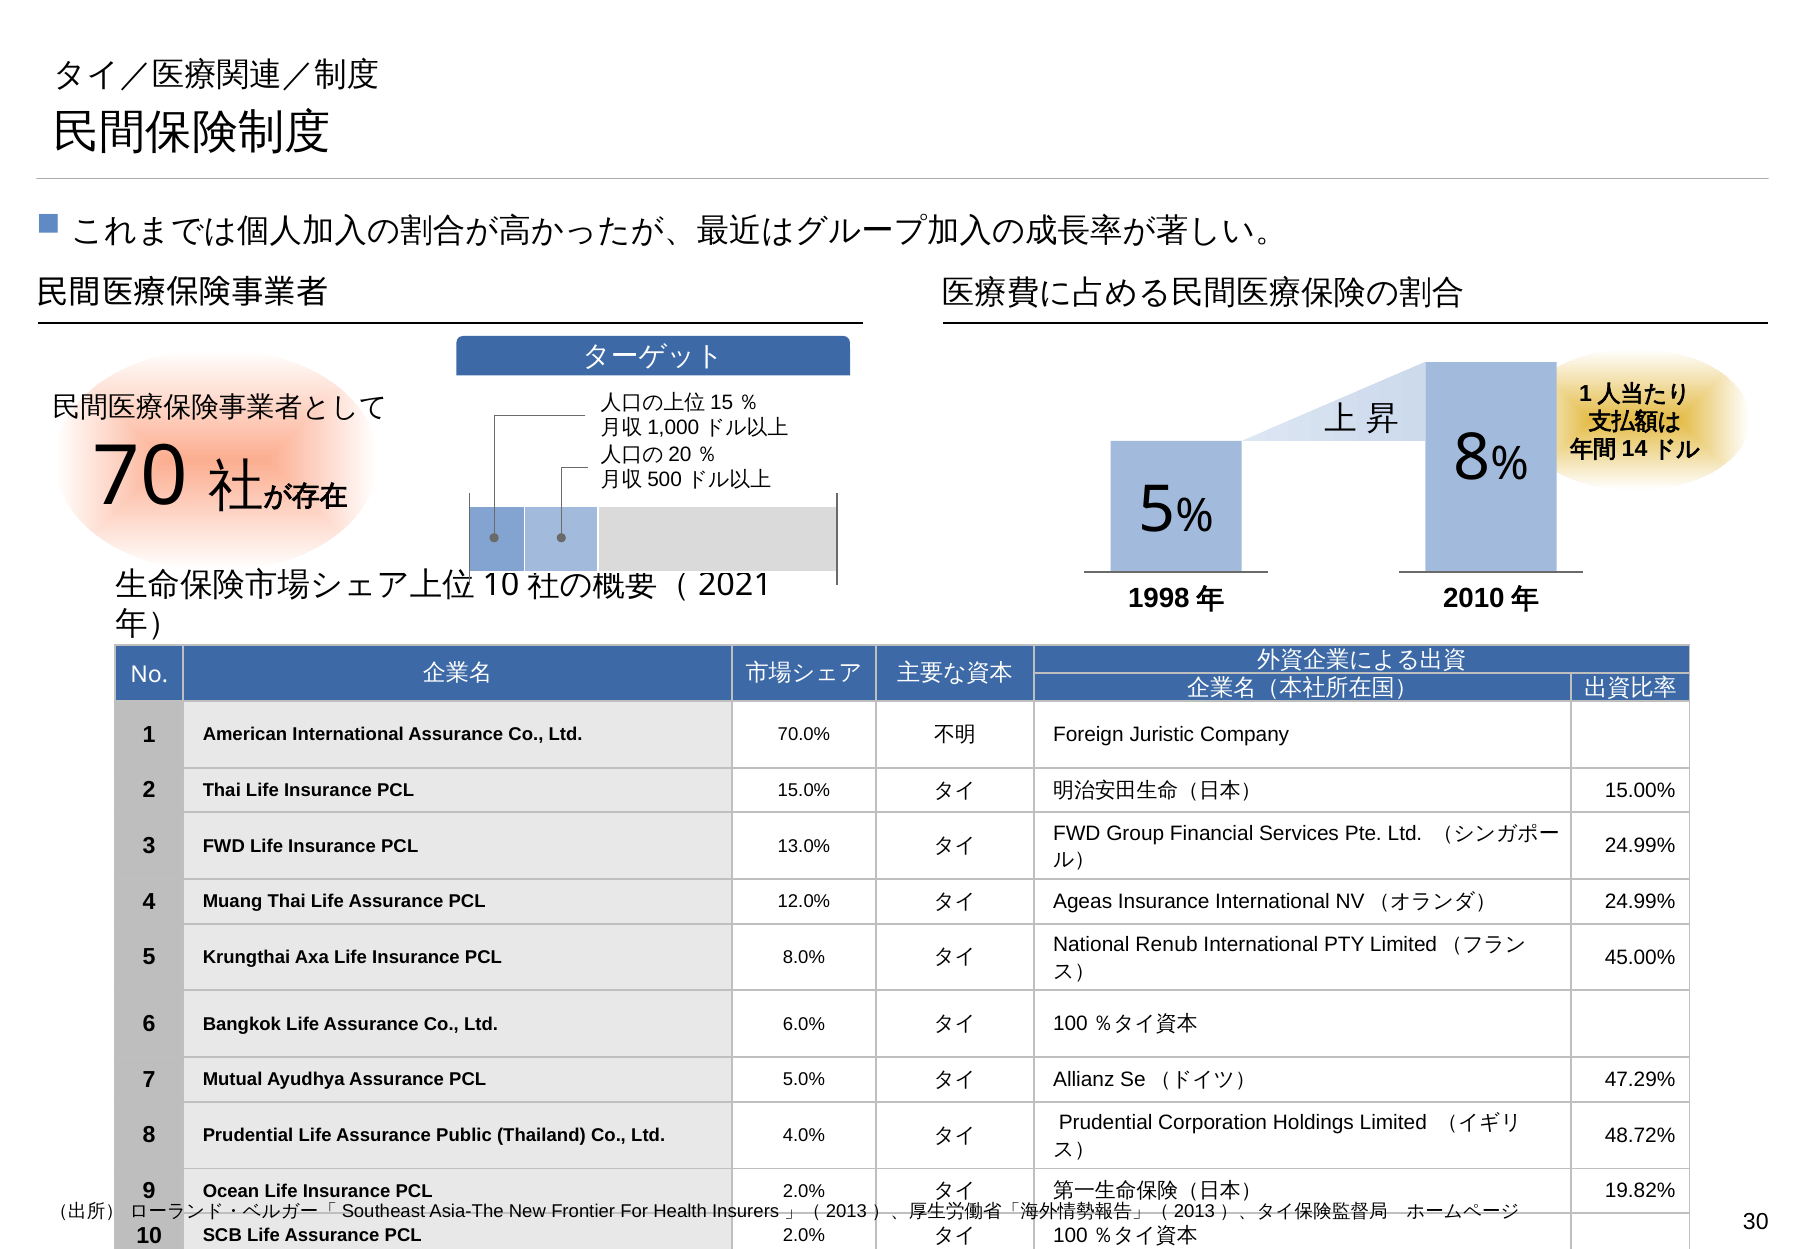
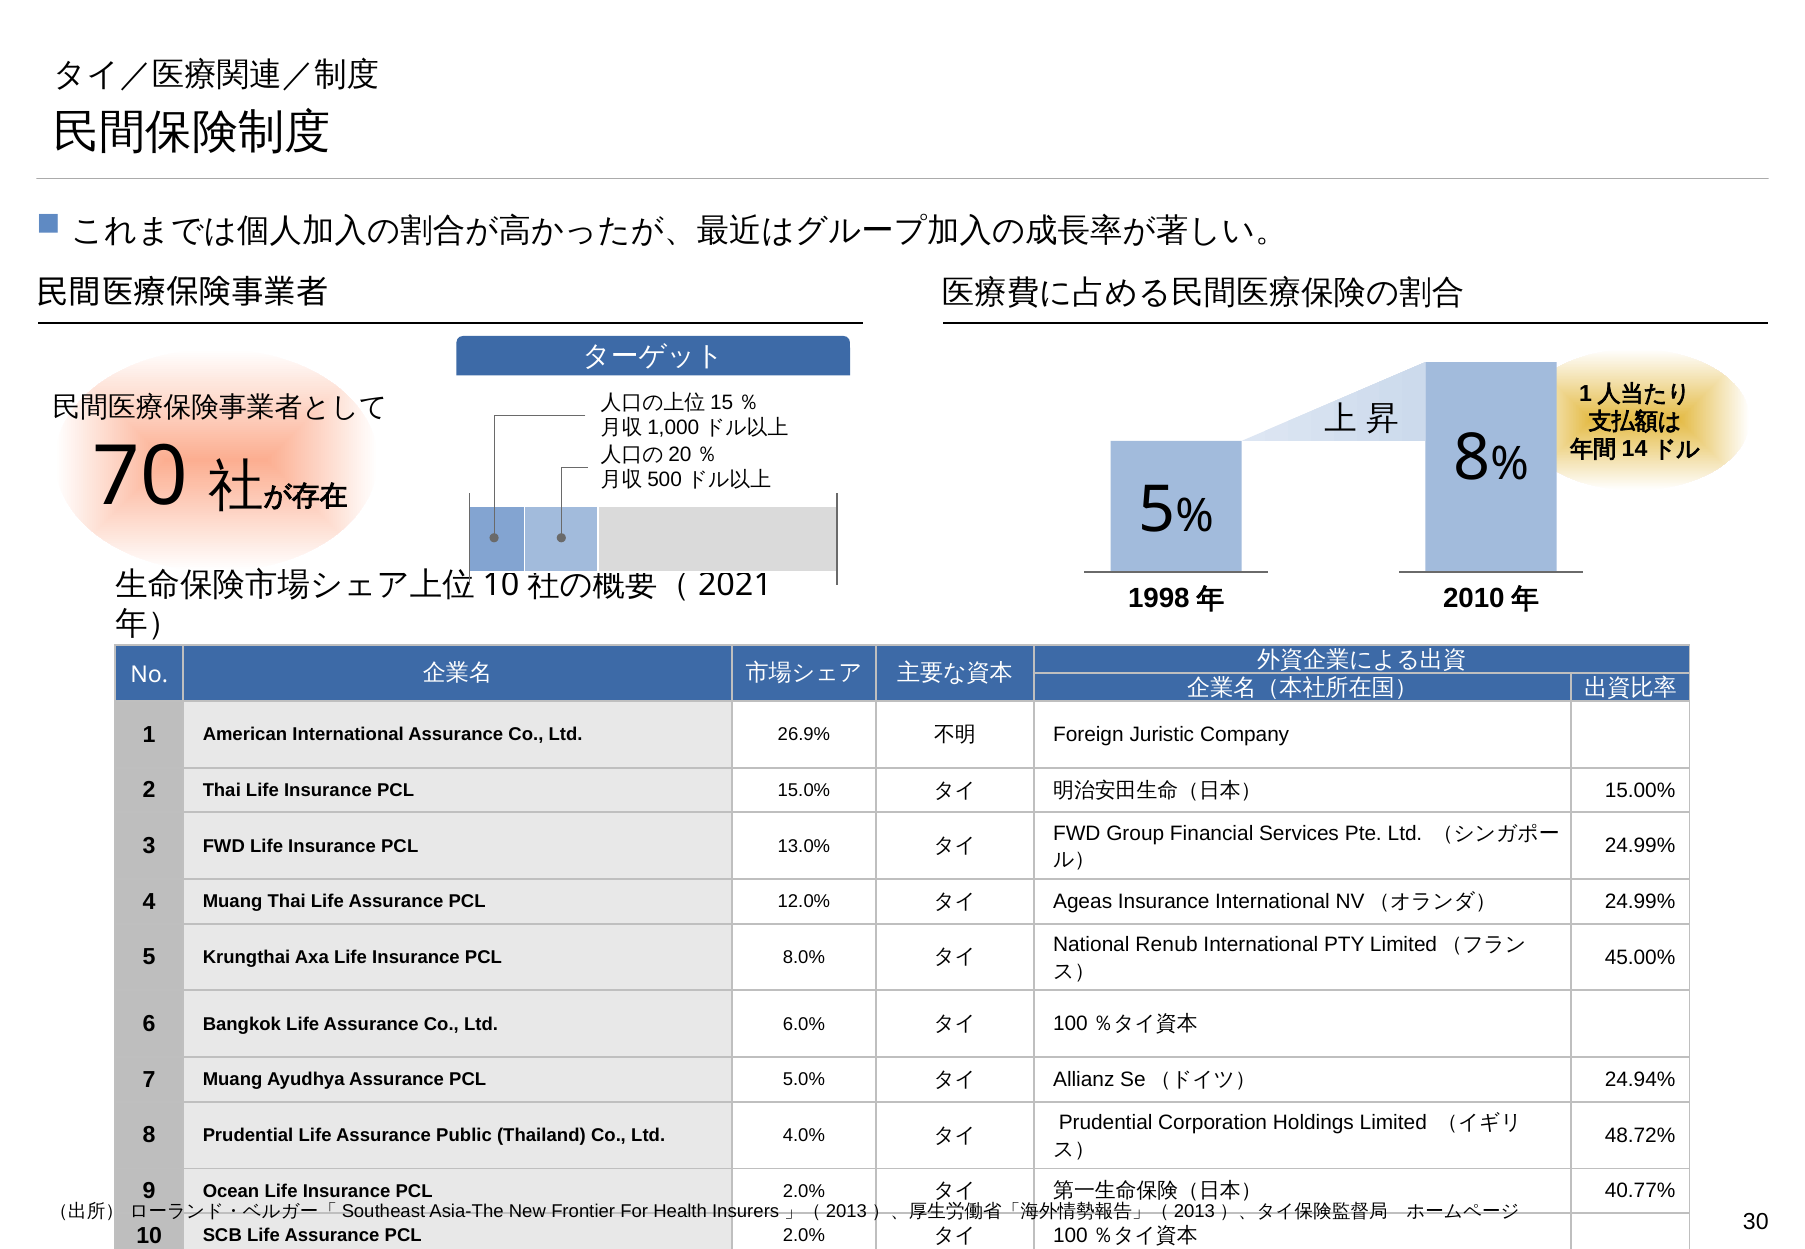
70.0%: 70.0% -> 26.9% (804, 735)
7 Mutual: Mutual -> Muang (233, 1080)
47.29%: 47.29% -> 24.94% (1640, 1080)
19.82%: 19.82% -> 40.77% (1640, 1192)
